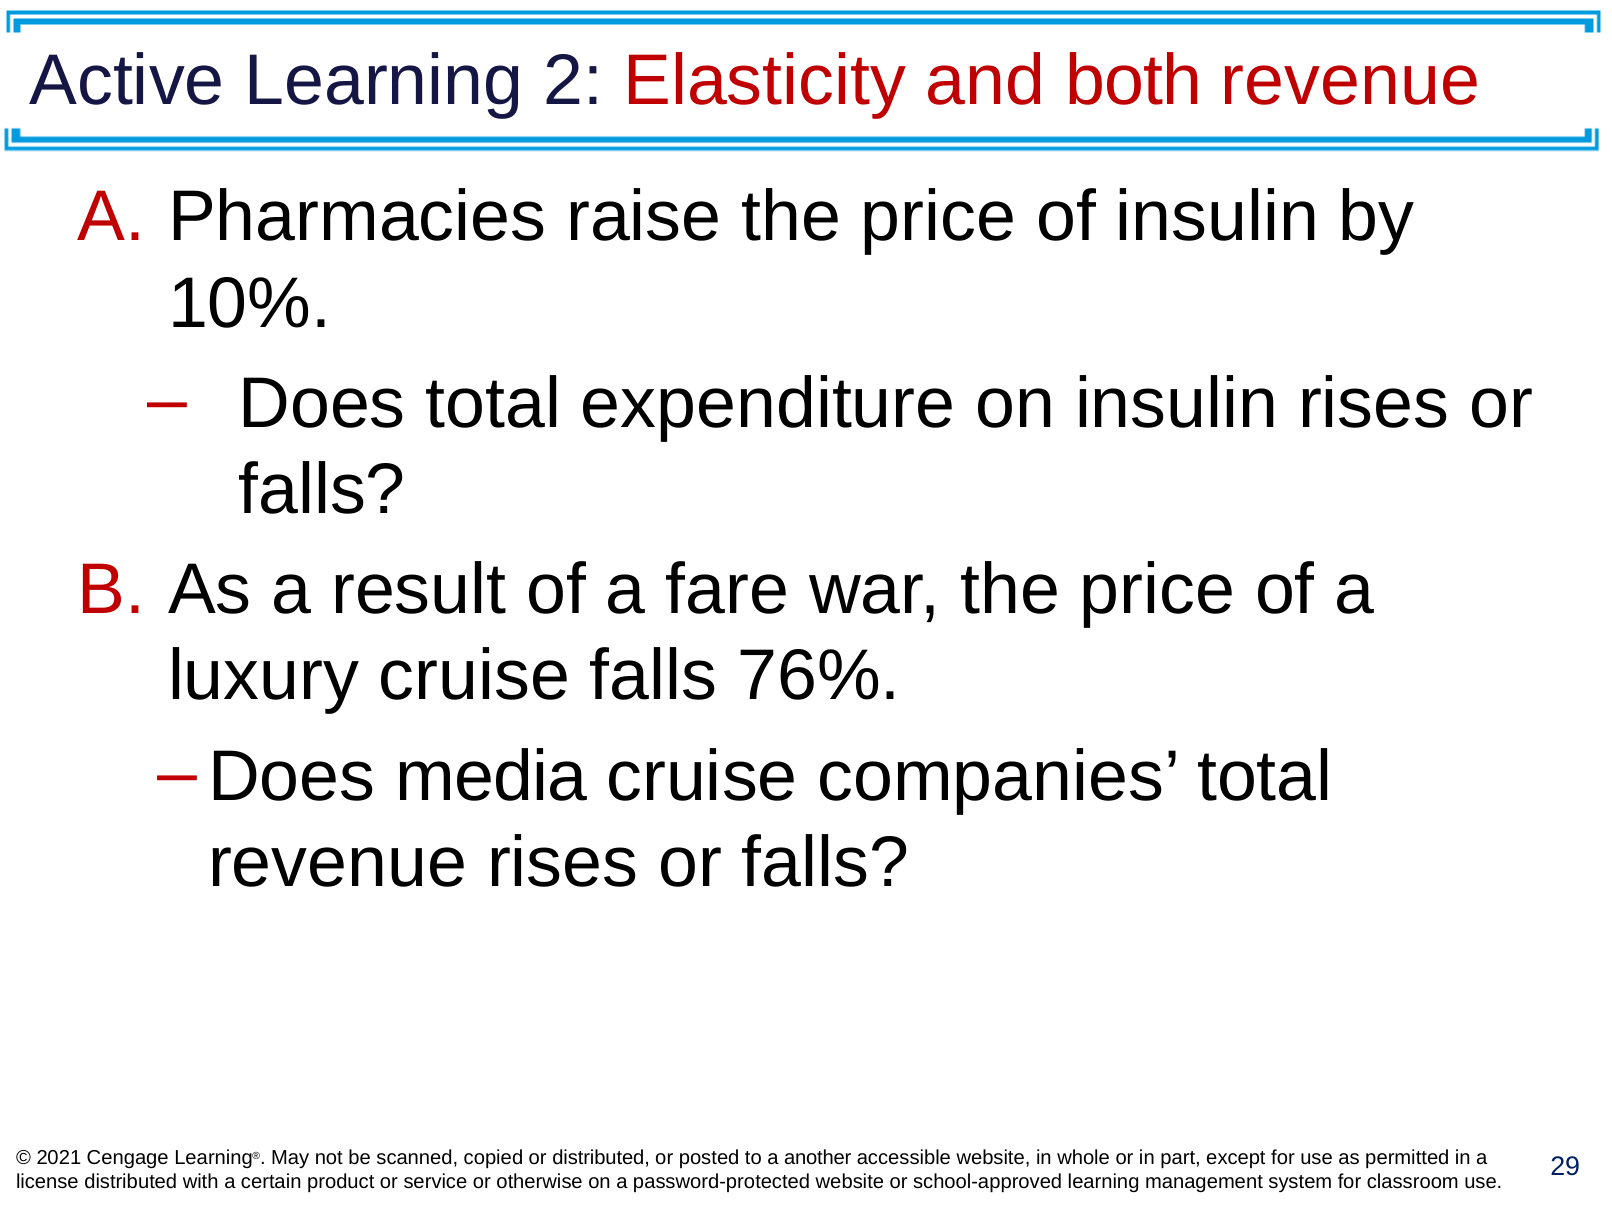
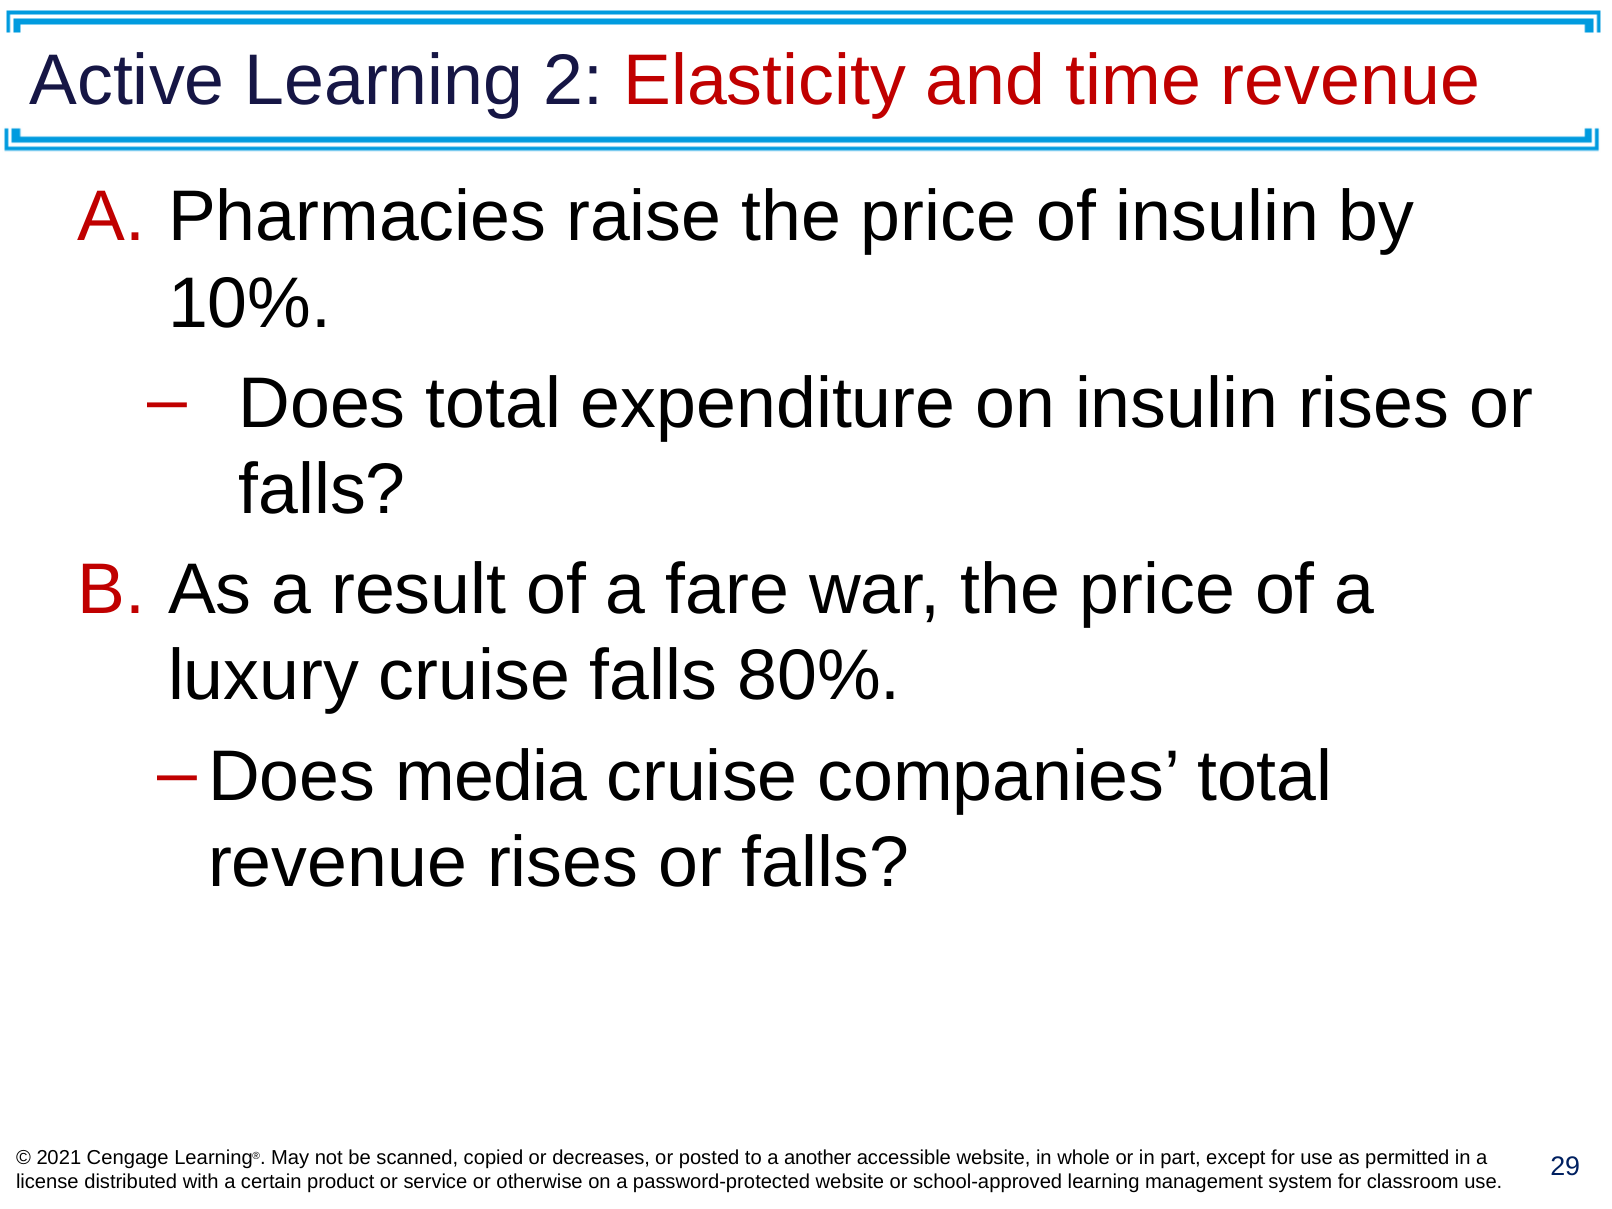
both: both -> time (1133, 81)
76%: 76% -> 80% (819, 676)
or distributed: distributed -> decreases (601, 1158)
